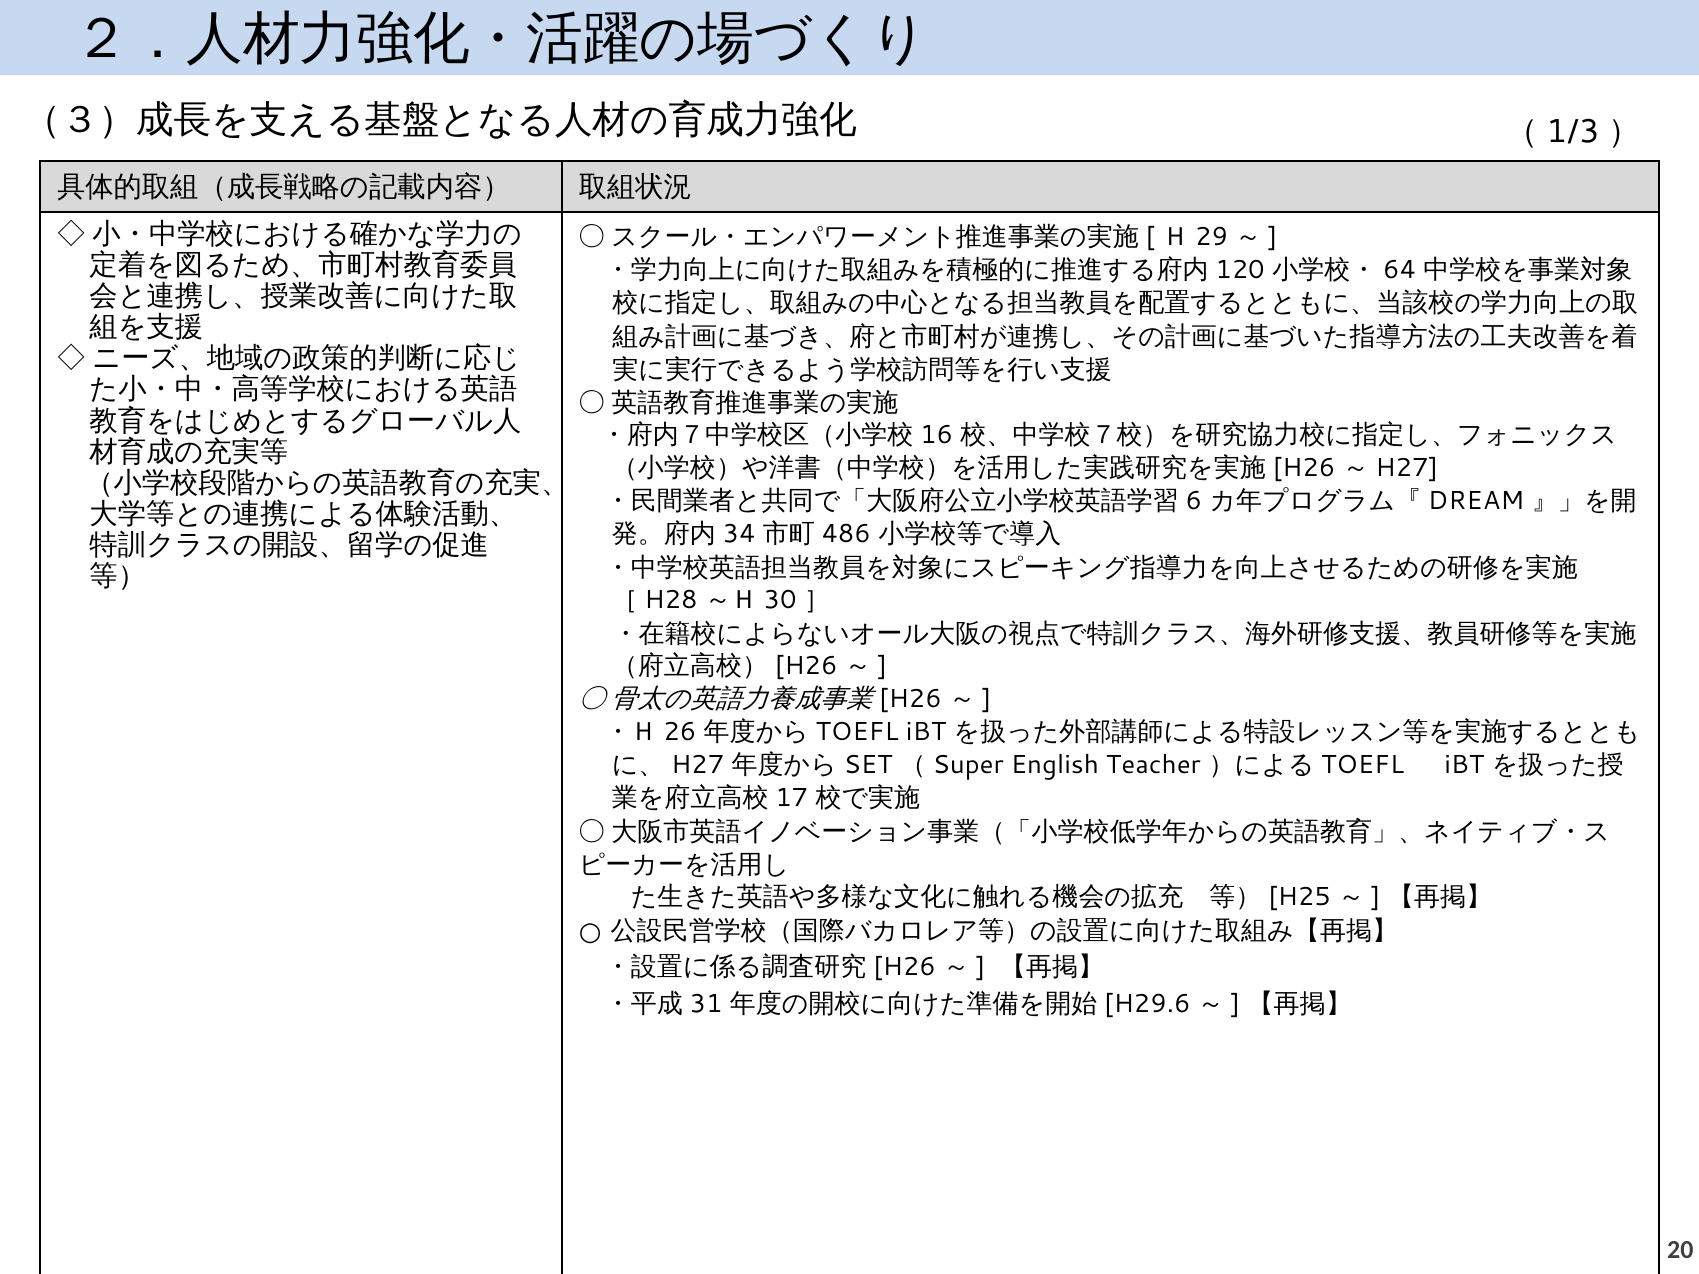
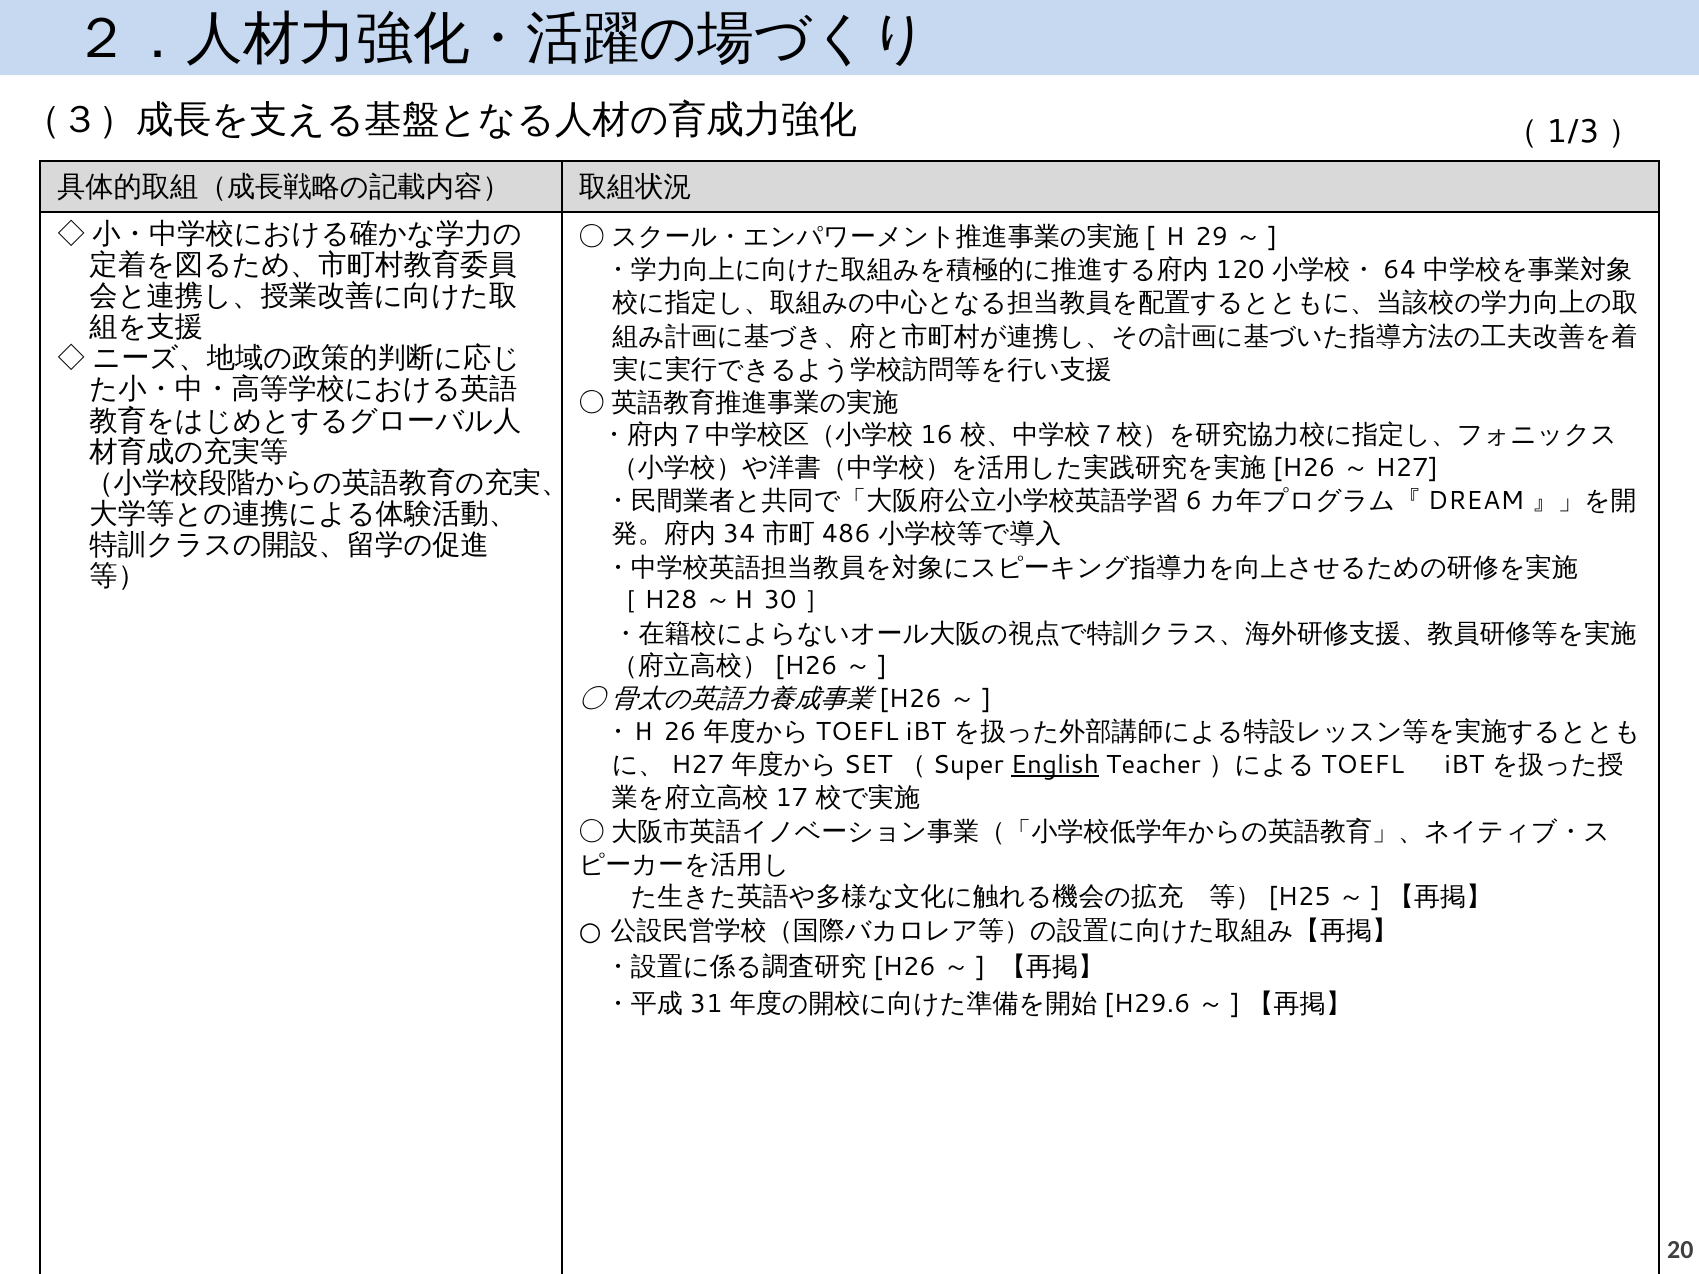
English underline: none -> present (1055, 765)
